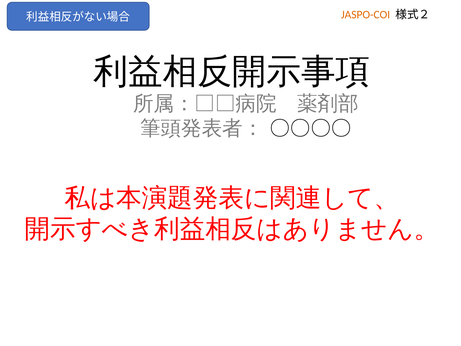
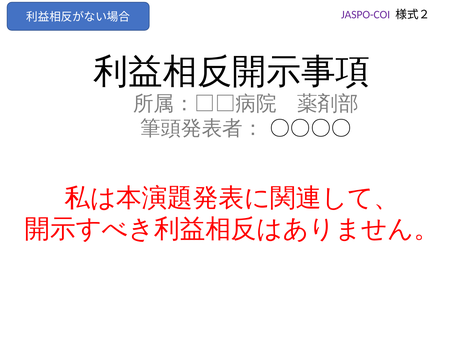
JASPO-COI colour: orange -> purple (366, 15)
